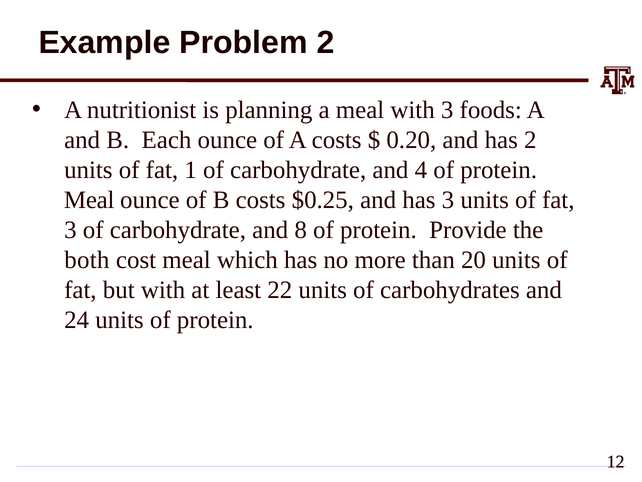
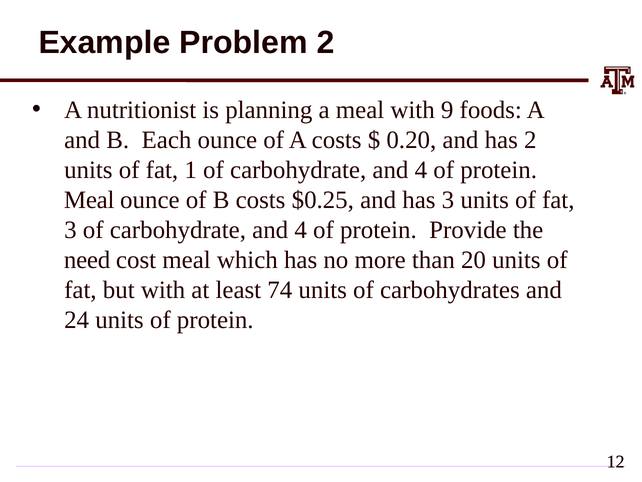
with 3: 3 -> 9 (447, 110)
8: 8 -> 4 (301, 230)
both: both -> need (87, 260)
22: 22 -> 74 (280, 290)
